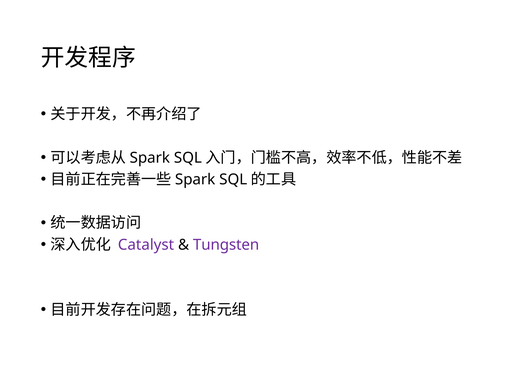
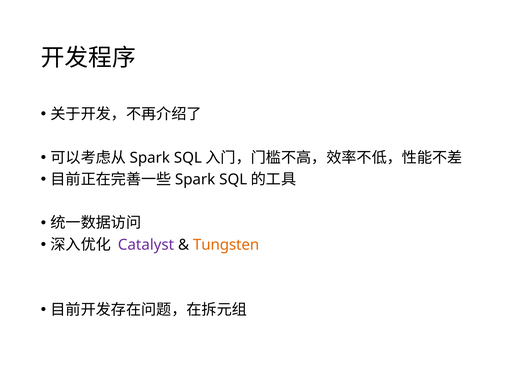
Tungsten colour: purple -> orange (226, 244)
